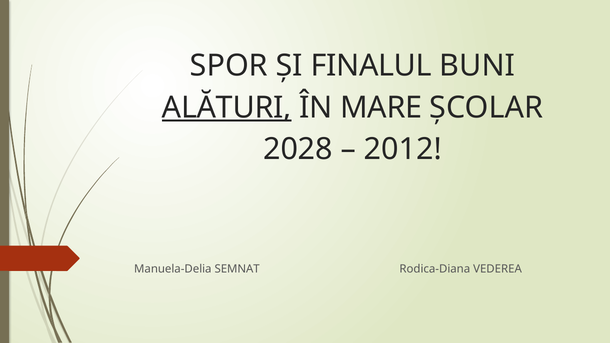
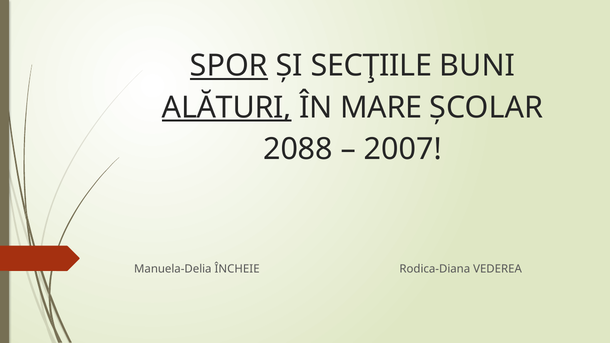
SPOR underline: none -> present (229, 66)
FINALUL: FINALUL -> SECŢIILE (371, 66)
2028: 2028 -> 2088 (298, 149)
2012: 2012 -> 2007 (403, 149)
SEMNAT: SEMNAT -> ÎNCHEIE (237, 269)
